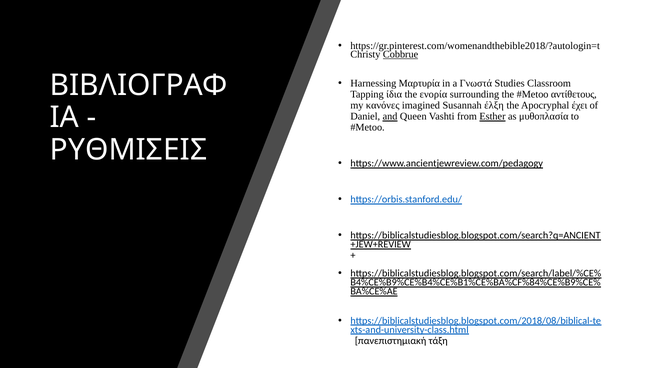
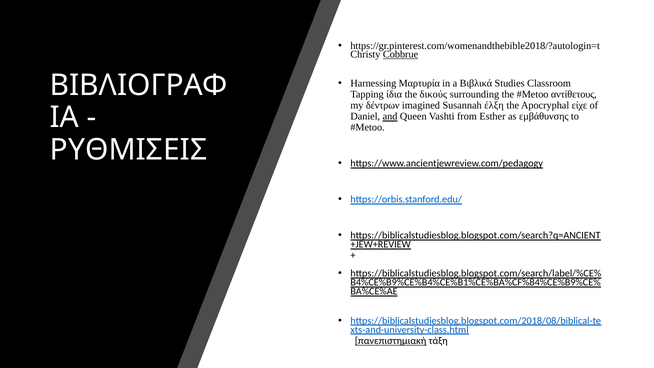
Γνωστά: Γνωστά -> Βιβλικά (476, 83)
ενορία: ενορία -> δικούς (433, 94)
κανόνες: κανόνες -> δέντρων (383, 105)
έχει: έχει -> είχε (580, 105)
Esther underline: present -> none (492, 117)
μυθοπλασία: μυθοπλασία -> εμβάθυνσης (544, 117)
πανεπιστημιακή underline: none -> present (391, 341)
